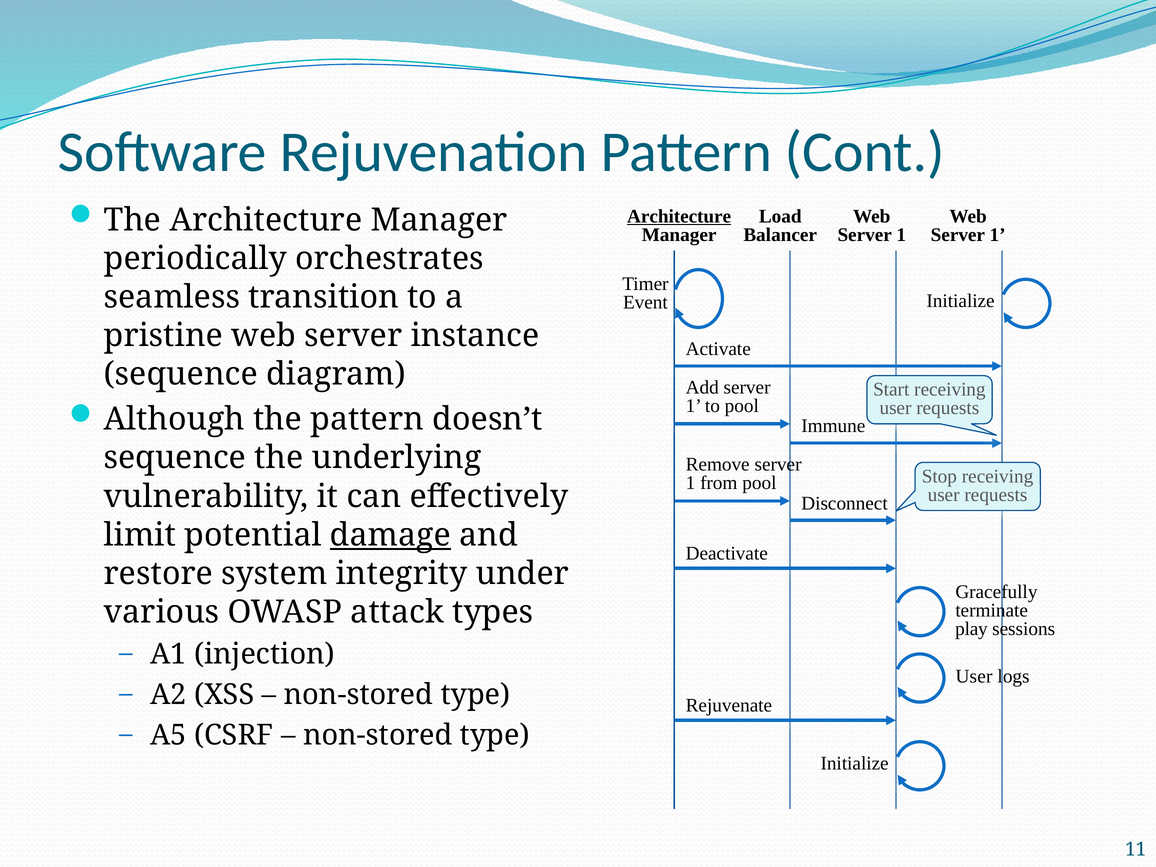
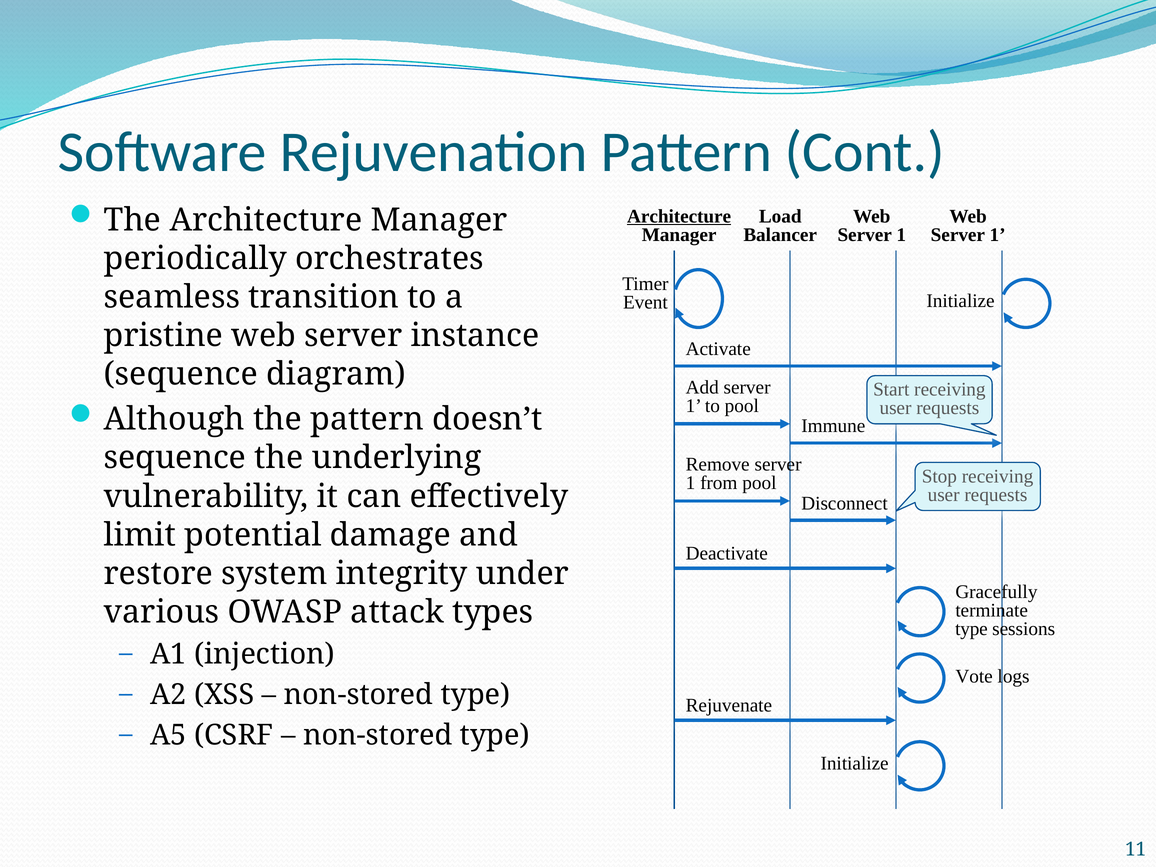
damage underline: present -> none (390, 535)
play: play -> type (971, 629)
User: User -> Vote (974, 677)
